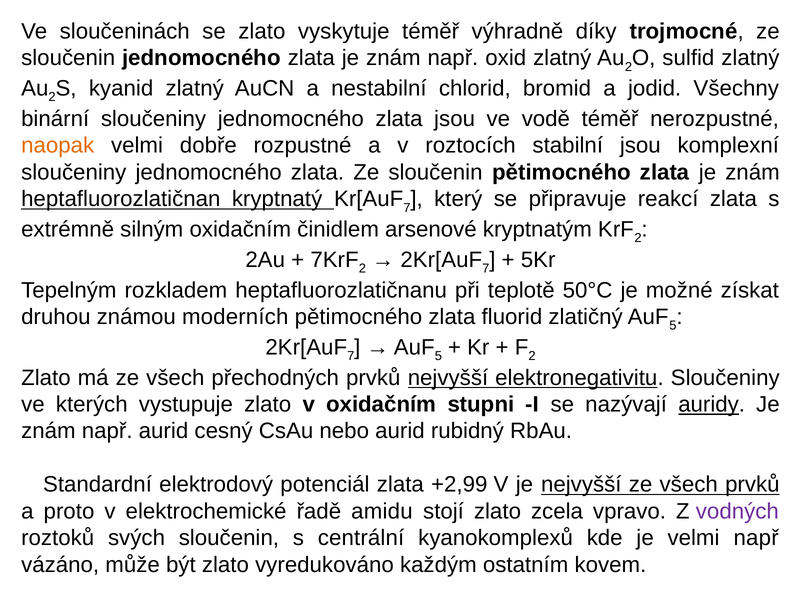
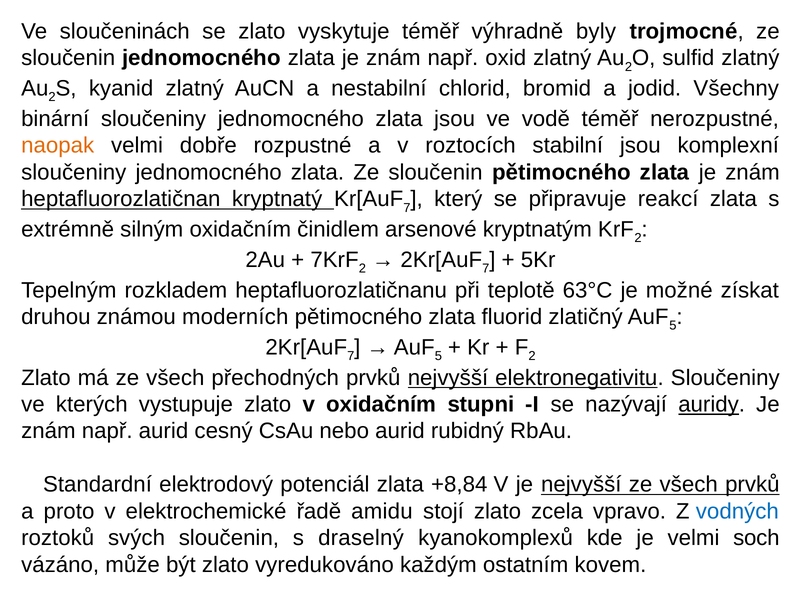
díky: díky -> byly (596, 31)
50°C: 50°C -> 63°C (588, 290)
+2,99: +2,99 -> +8,84 (459, 484)
vodných colour: purple -> blue (737, 511)
centrální: centrální -> draselný (361, 538)
velmi např: např -> soch (756, 538)
